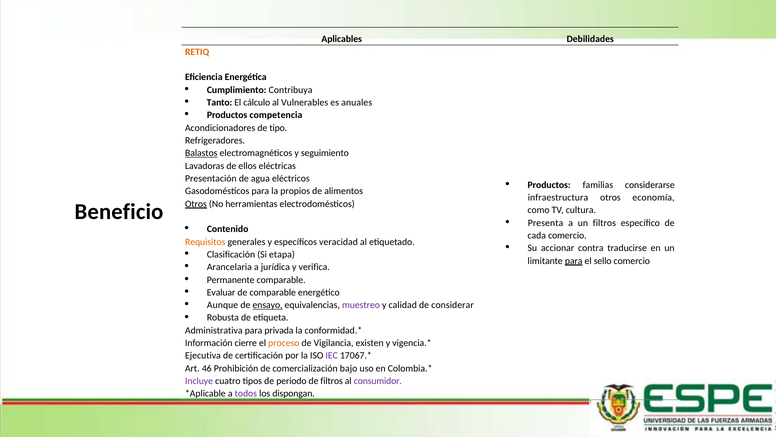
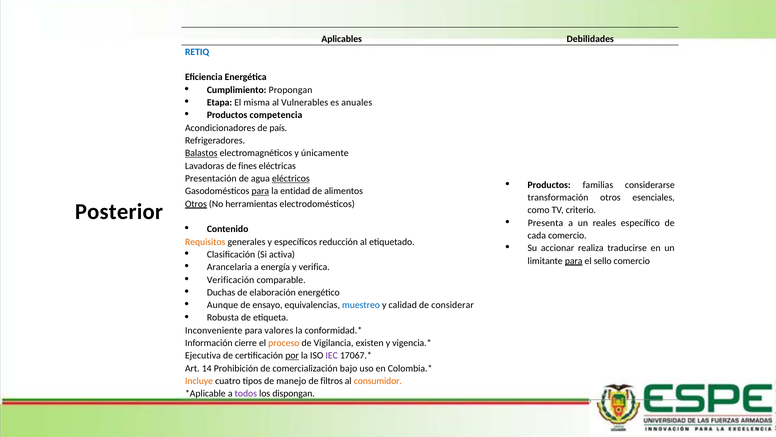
RETIQ colour: orange -> blue (197, 52)
Contribuya: Contribuya -> Propongan (291, 90)
Tanto: Tanto -> Etapa (219, 102)
cálculo: cálculo -> misma (257, 102)
tipo: tipo -> país (278, 128)
seguimiento: seguimiento -> únicamente (325, 153)
ellos: ellos -> fines (248, 166)
eléctricos underline: none -> present (291, 178)
para underline: none -> present (260, 191)
propios: propios -> entidad (295, 191)
infraestructura: infraestructura -> transformación (558, 197)
economía: economía -> esenciales (654, 197)
Beneficio: Beneficio -> Posterior (119, 212)
cultura: cultura -> criterio (581, 210)
un filtros: filtros -> reales (604, 223)
veracidad: veracidad -> reducción (339, 242)
contra: contra -> realiza (591, 248)
etapa: etapa -> activa (282, 254)
jurídica: jurídica -> energía (275, 267)
Permanente: Permanente -> Verificación (231, 279)
Evaluar: Evaluar -> Duchas (221, 292)
de comparable: comparable -> elaboración (273, 292)
ensayo underline: present -> none (268, 305)
muestreo colour: purple -> blue (361, 305)
Administrativa: Administrativa -> Inconveniente (214, 330)
privada: privada -> valores (279, 330)
por underline: none -> present (292, 355)
46: 46 -> 14 (207, 368)
Incluye colour: purple -> orange (199, 381)
periodo: periodo -> manejo (291, 381)
consumidor colour: purple -> orange (378, 381)
